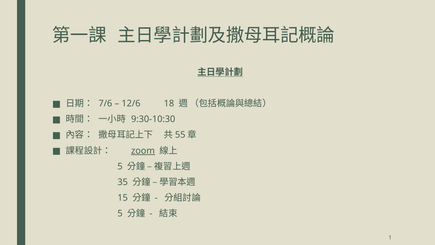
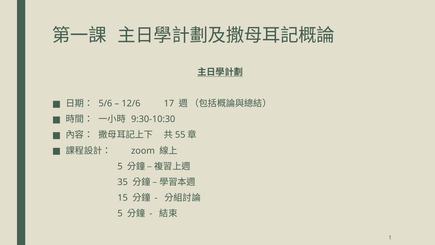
7/6: 7/6 -> 5/6 (105, 103)
18: 18 -> 17 (169, 103)
zoom underline: present -> none (143, 150)
